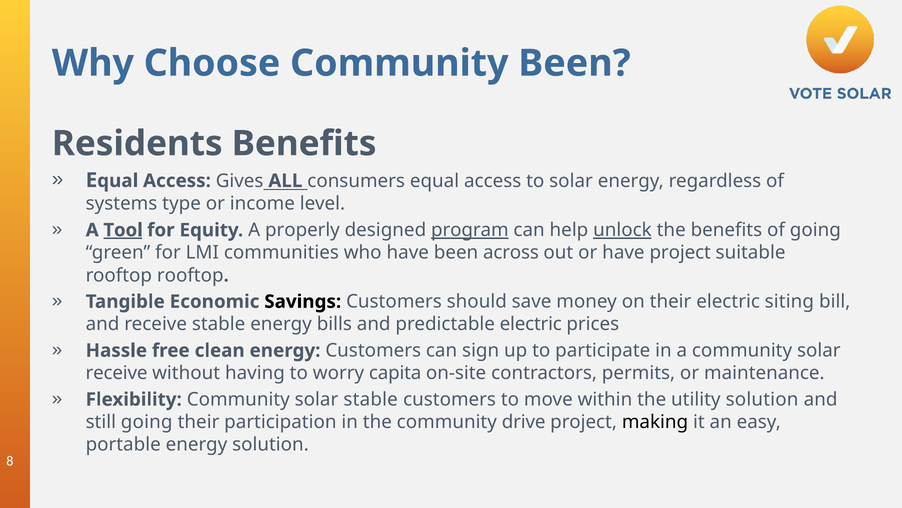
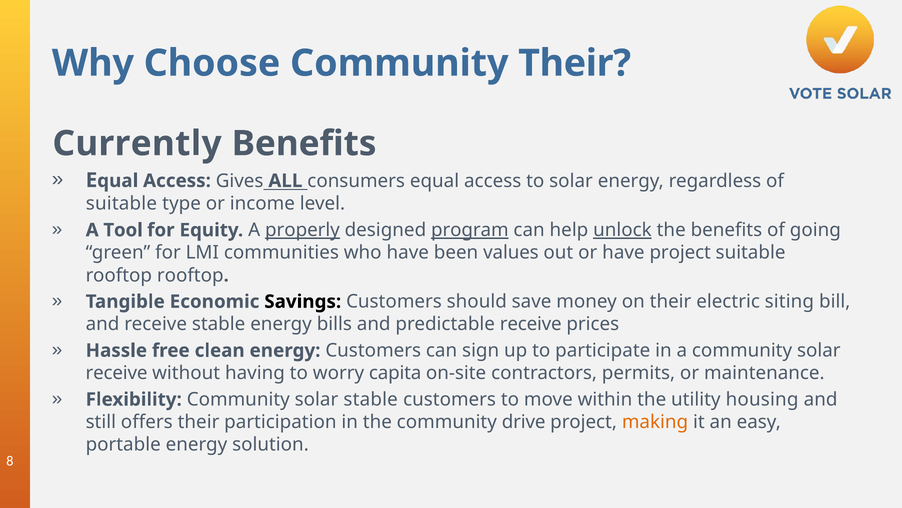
Community Been: Been -> Their (575, 63)
Residents: Residents -> Currently (137, 143)
systems: systems -> suitable (121, 204)
Tool underline: present -> none (123, 230)
properly underline: none -> present (302, 230)
across: across -> values (511, 252)
predictable electric: electric -> receive (531, 324)
utility solution: solution -> housing (762, 399)
still going: going -> offers (147, 422)
making colour: black -> orange (655, 422)
